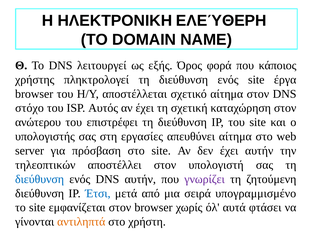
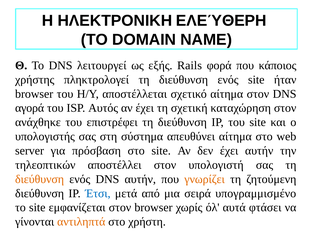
Όρος: Όρος -> Rails (190, 65)
έργα: έργα -> ήταν (285, 80)
στόχο: στόχο -> αγορά (30, 108)
ανώτερου: ανώτερου -> ανάχθηκε (38, 122)
εργασίες: εργασίες -> σύστημα (142, 136)
διεύθυνση colour: blue -> orange (40, 179)
γνωρίζει colour: purple -> orange (205, 179)
